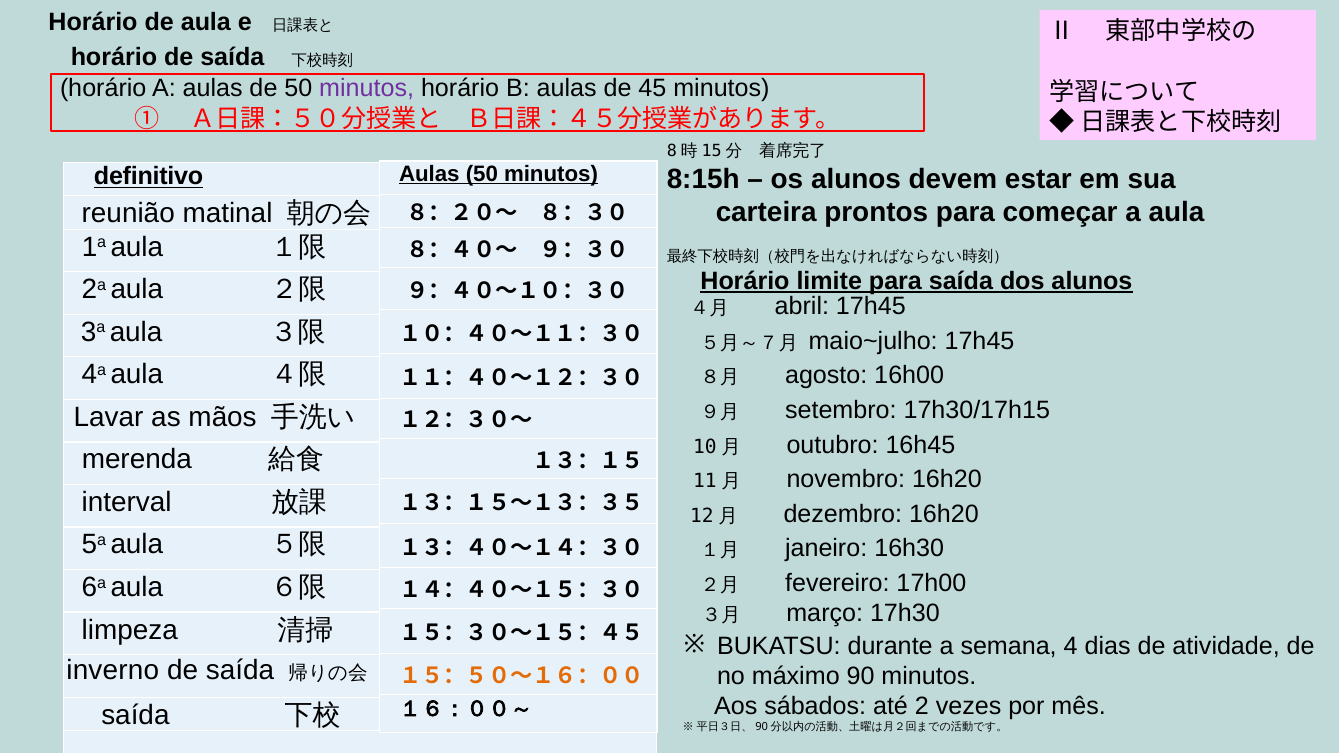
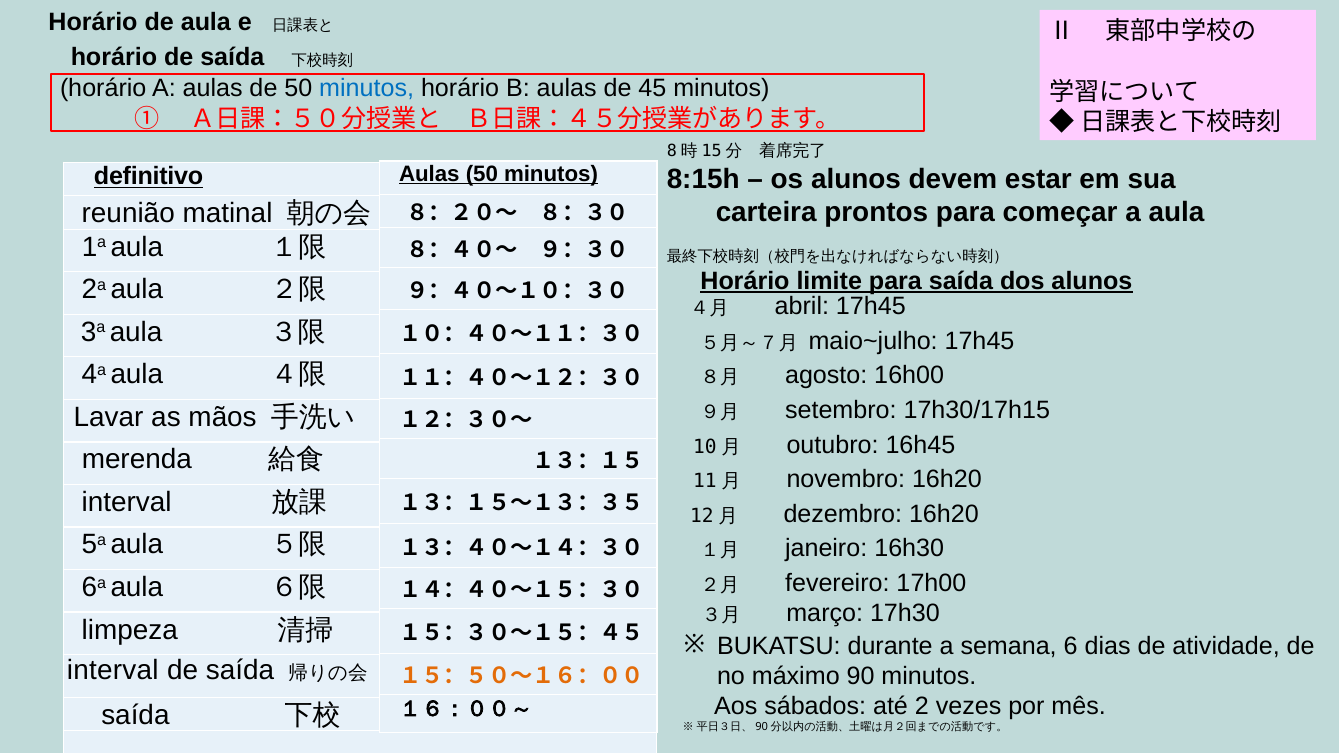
minutos colour: purple -> blue (367, 88)
4: 4 -> 6 (1071, 646)
inverno: inverno -> interval (113, 671)
